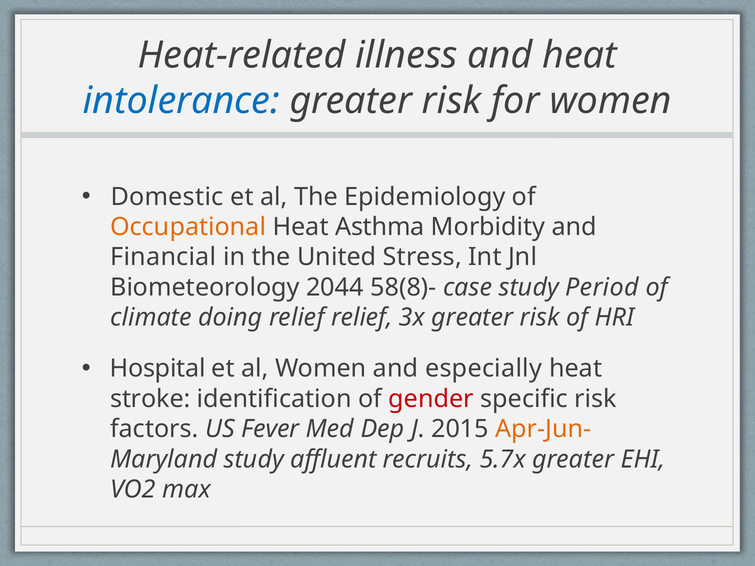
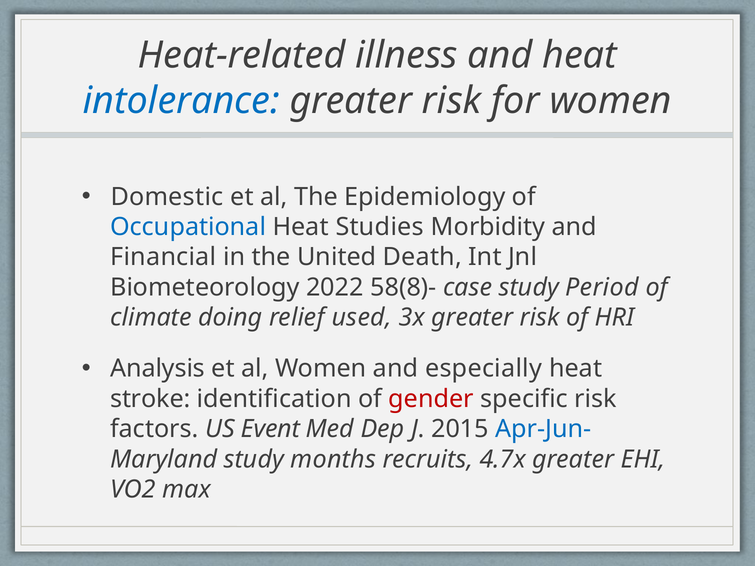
Occupational colour: orange -> blue (188, 227)
Asthma: Asthma -> Studies (380, 227)
Stress: Stress -> Death (422, 257)
2044: 2044 -> 2022 (335, 287)
relief relief: relief -> used (362, 318)
Hospital: Hospital -> Analysis (158, 369)
Fever: Fever -> Event (270, 429)
Apr-Jun- colour: orange -> blue (543, 429)
affluent: affluent -> months (333, 459)
5.7x: 5.7x -> 4.7x (503, 459)
